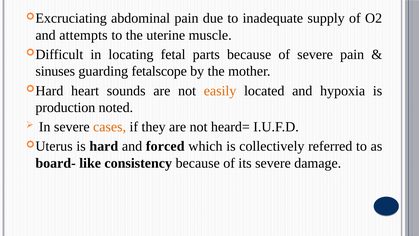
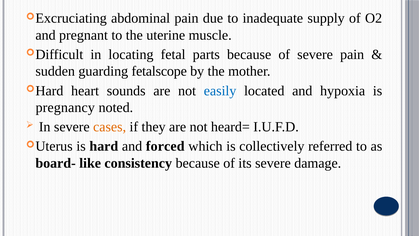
attempts: attempts -> pregnant (84, 35)
sinuses: sinuses -> sudden (55, 71)
easily colour: orange -> blue (220, 91)
production: production -> pregnancy (65, 107)
